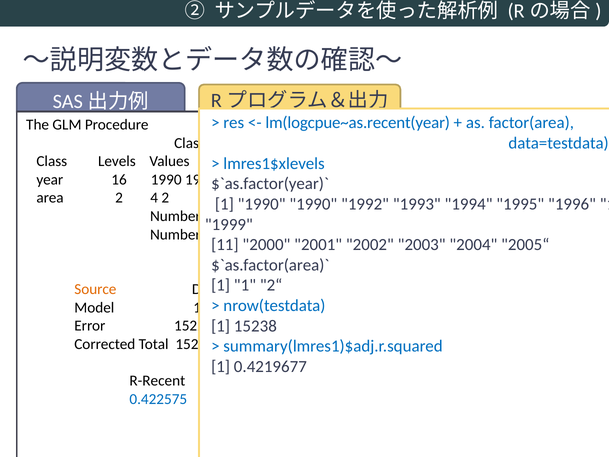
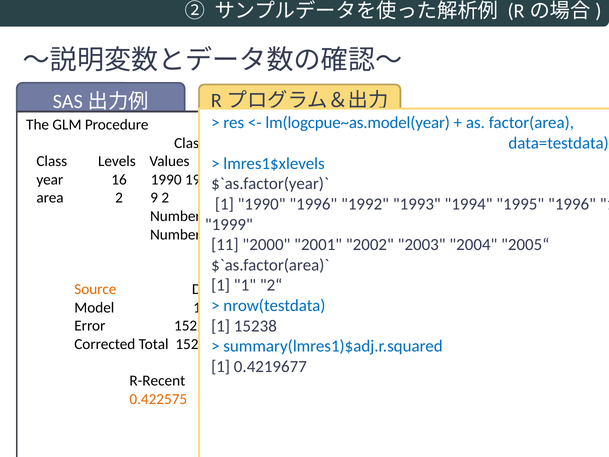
lm(logcpue~as.recent(year: lm(logcpue~as.recent(year -> lm(logcpue~as.model(year (358, 123)
4: 4 -> 9 (154, 198)
1990 1990: 1990 -> 1996 (313, 204)
0.422575 colour: blue -> orange (158, 399)
